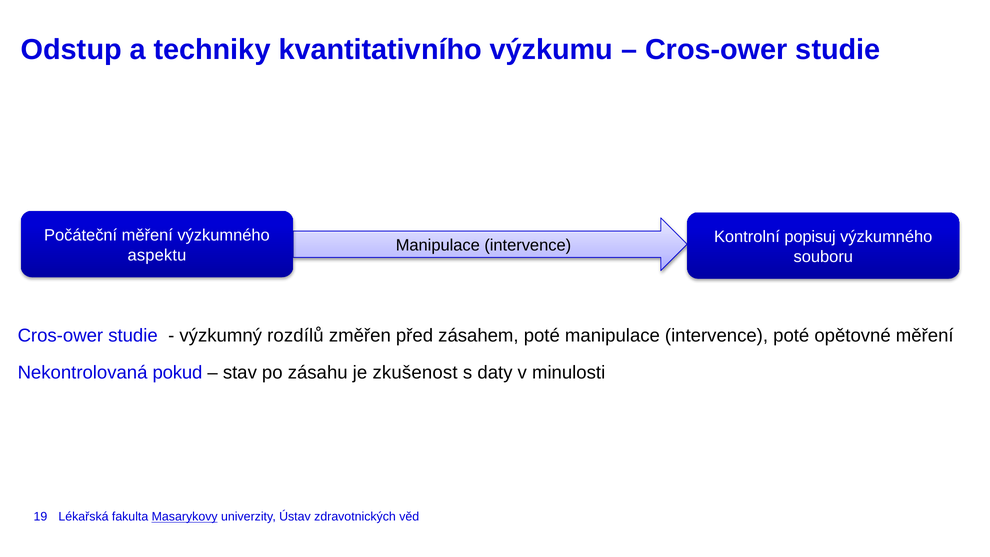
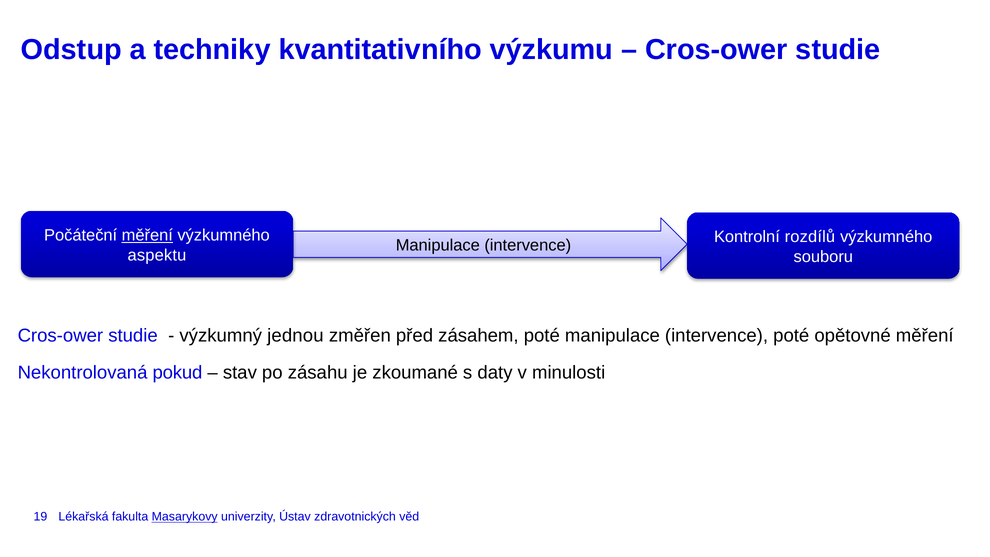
měření underline: none -> present (147, 235)
popisuj: popisuj -> rozdílů (810, 237)
rozdílů: rozdílů -> jednou (295, 335)
zkušenost: zkušenost -> zkoumané (415, 372)
